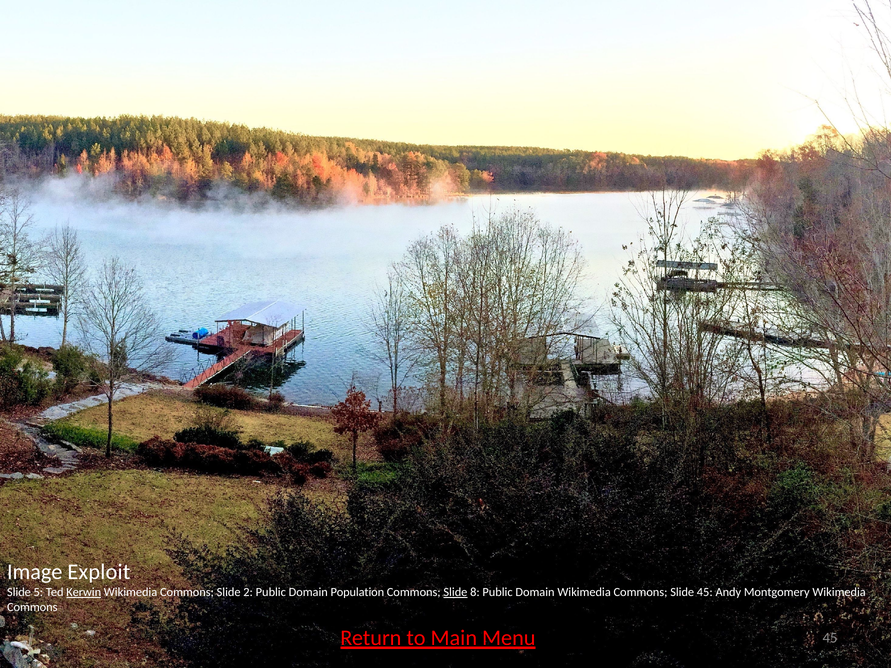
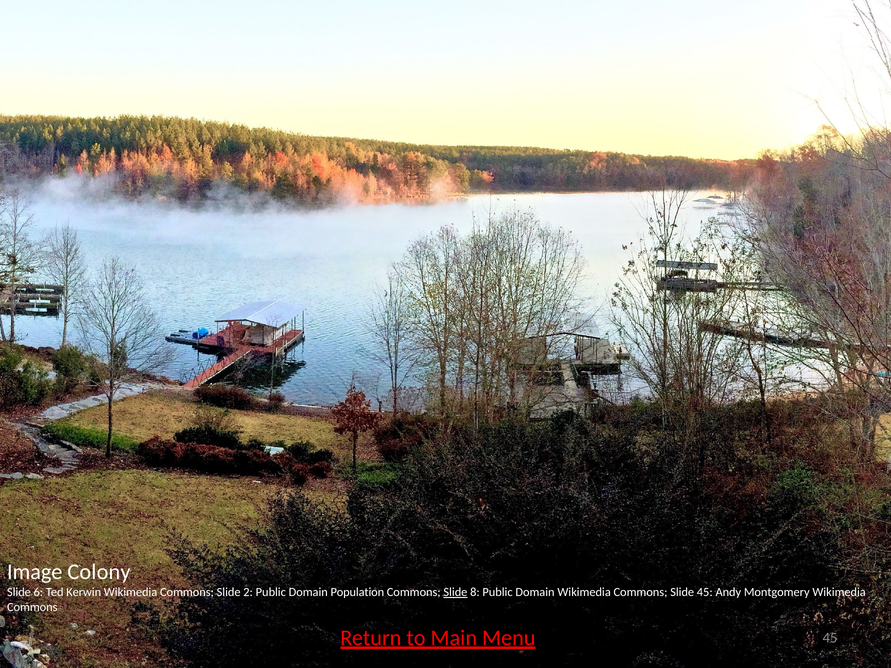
Exploit: Exploit -> Colony (99, 572)
5: 5 -> 6 (38, 592)
Kerwin underline: present -> none (84, 592)
